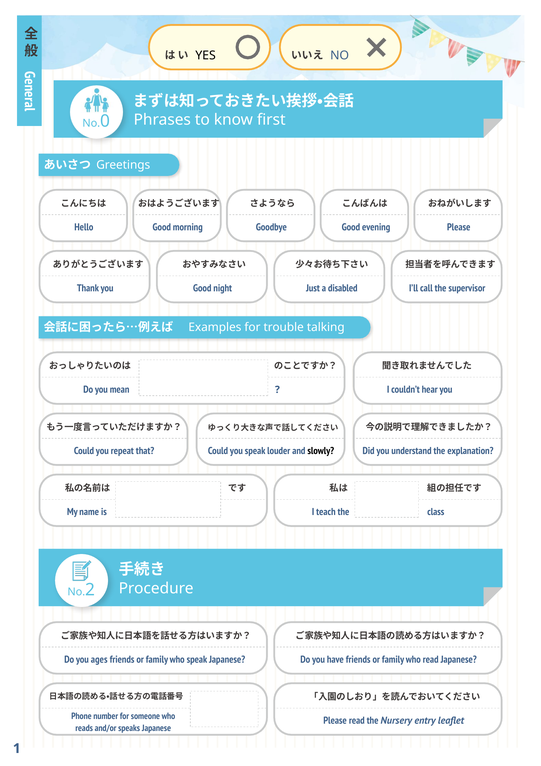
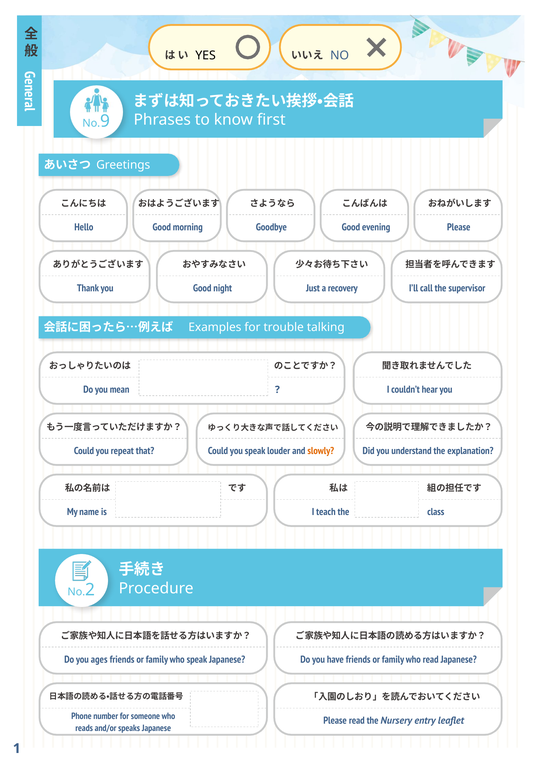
0: 0 -> 9 (105, 121)
disabled: disabled -> recovery (343, 288)
slowly colour: black -> orange (321, 450)
